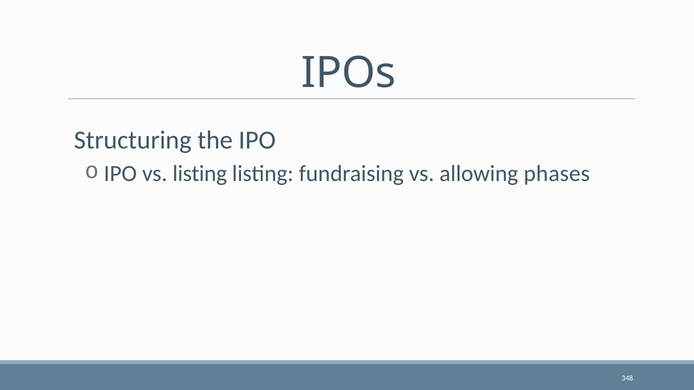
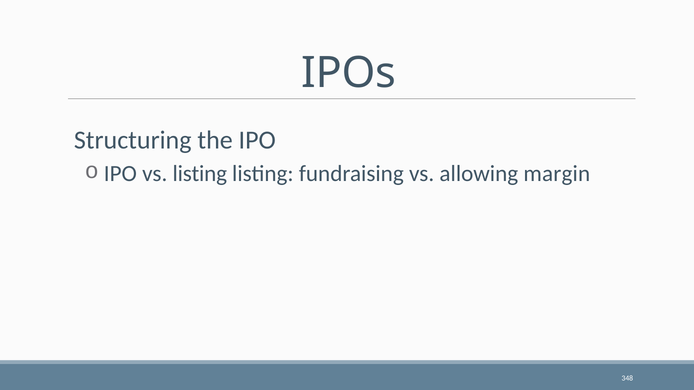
phases: phases -> margin (557, 174)
